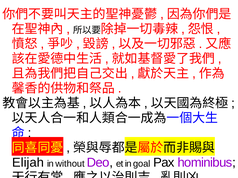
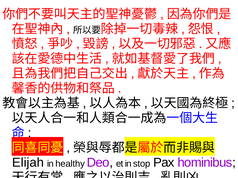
without: without -> healthy (70, 164)
goal: goal -> stop (142, 164)
